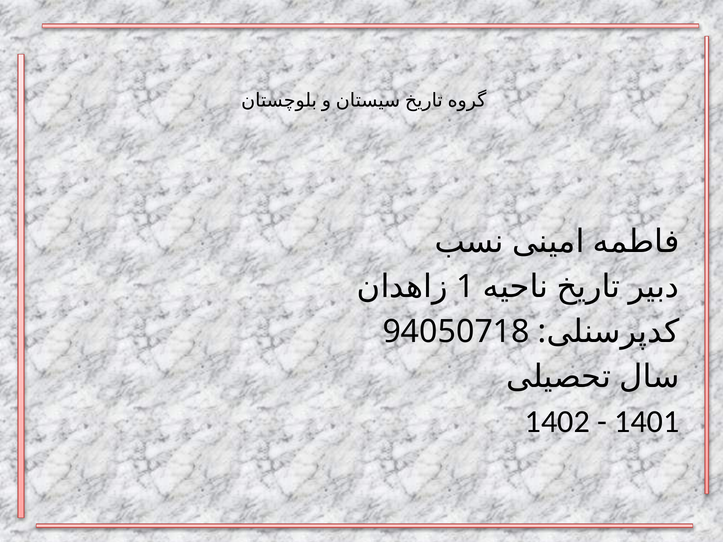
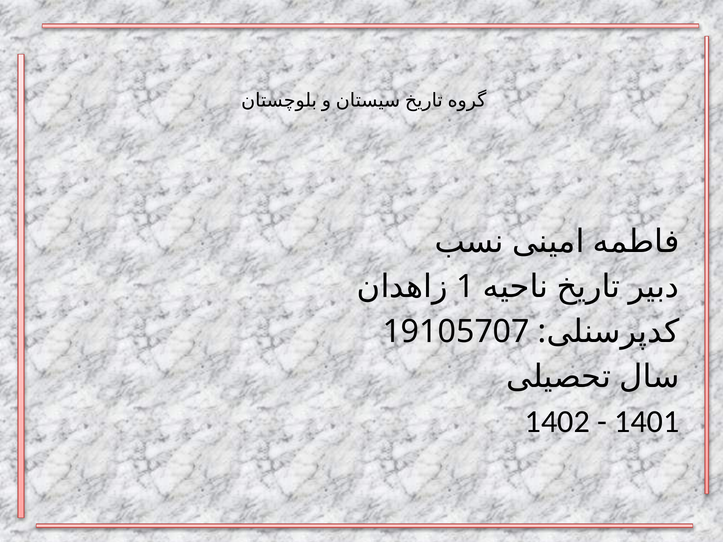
94050718: 94050718 -> 19105707 (456, 332)
